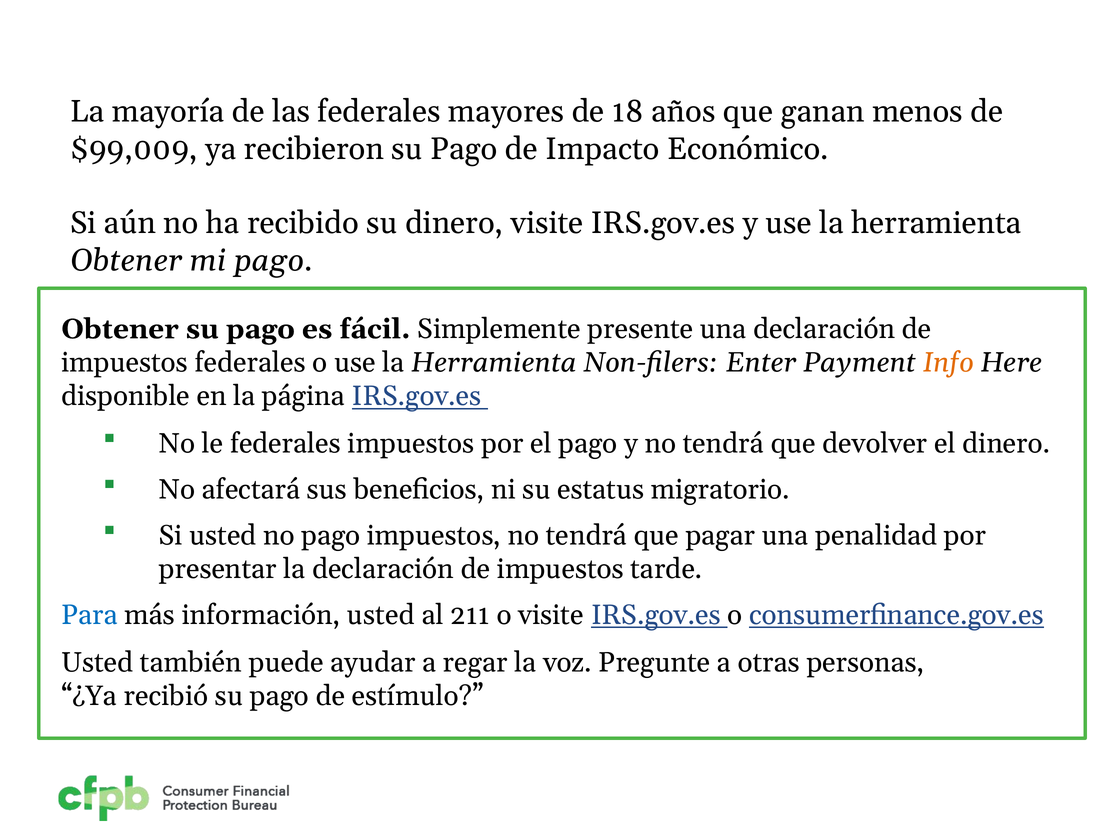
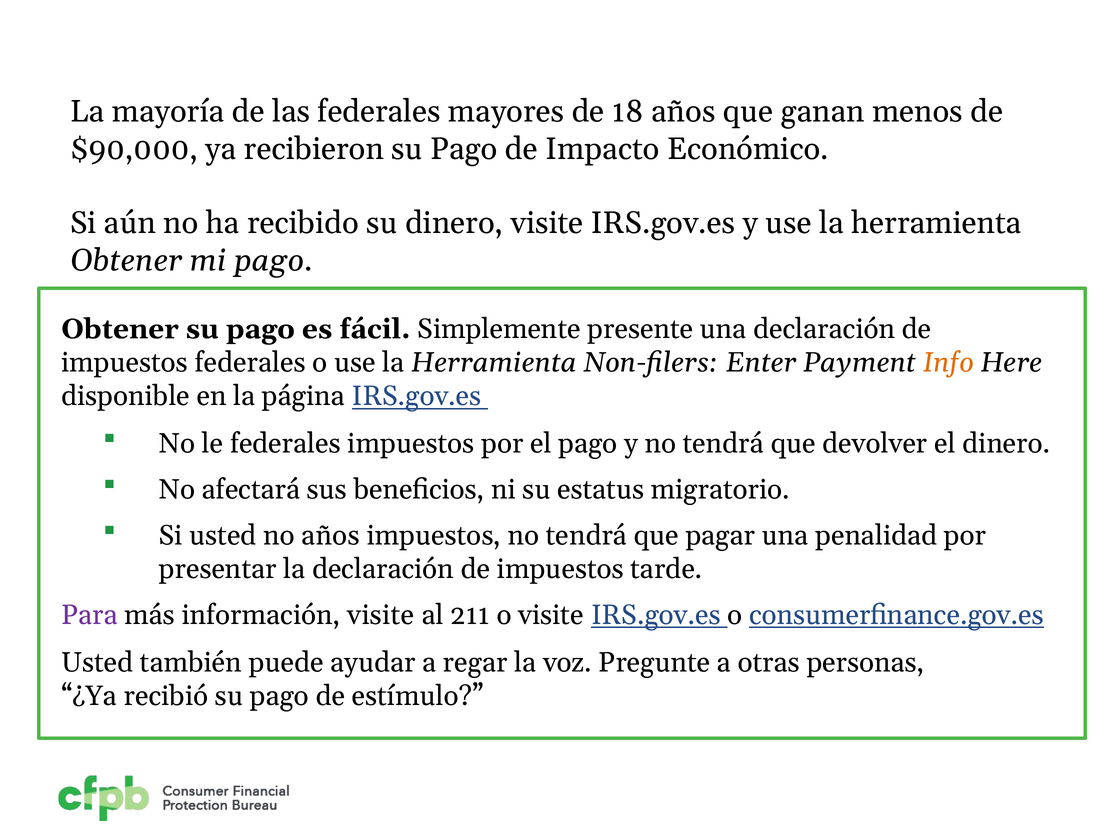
$99,009: $99,009 -> $90,000 (134, 149)
no pago: pago -> años (331, 535)
Para colour: blue -> purple (89, 615)
información usted: usted -> visite (381, 615)
